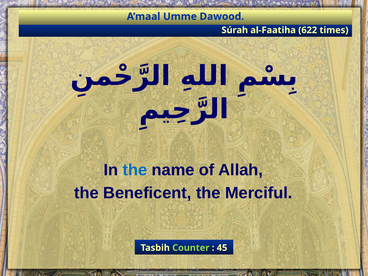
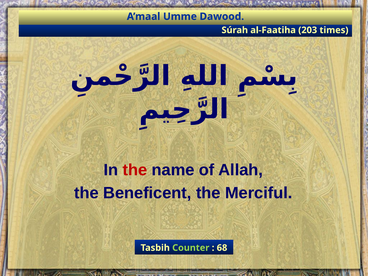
622: 622 -> 203 (308, 30)
the colour: blue -> red (135, 170)
45: 45 -> 68 (222, 248)
